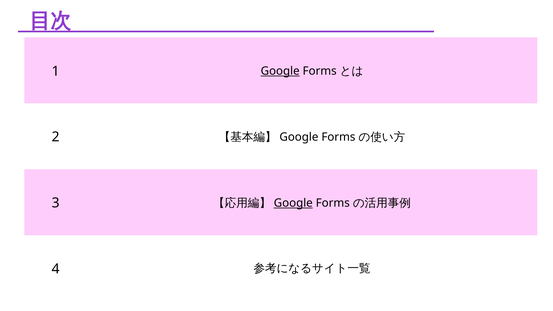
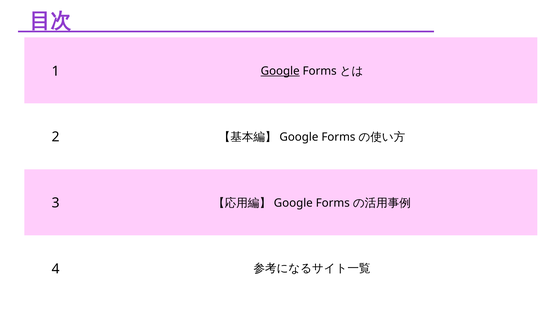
Google underline: present -> none (293, 203)
